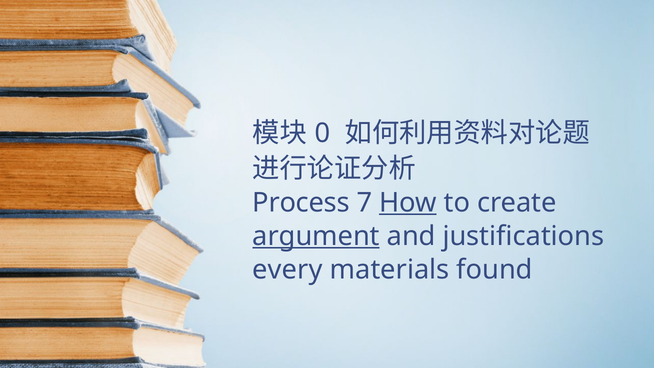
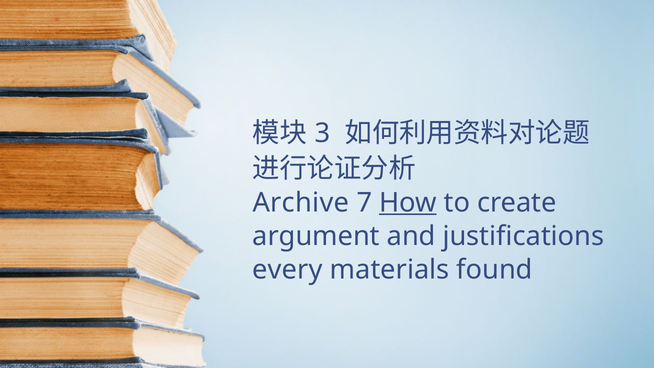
0: 0 -> 3 (323, 133)
Process: Process -> Archive (301, 203)
argument underline: present -> none (316, 236)
